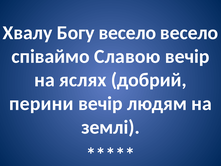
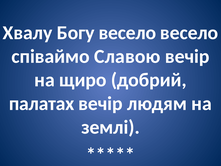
яслях: яслях -> щиро (83, 80)
перини: перини -> палатах (42, 103)
